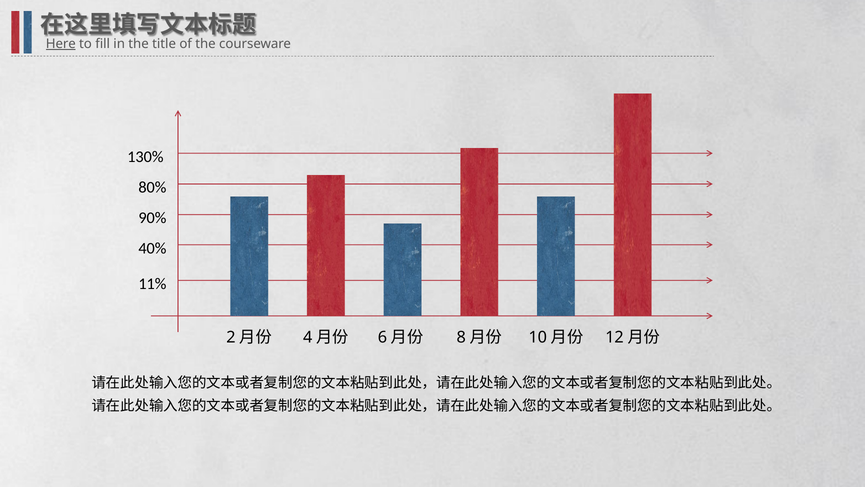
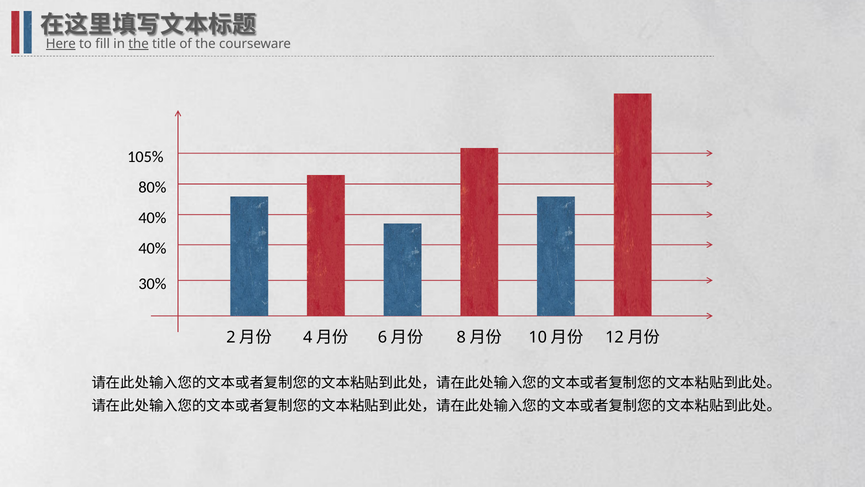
the underline: none -> present (139, 44)
130%: 130% -> 105% (145, 157)
90%: 90% -> 40% (152, 218)
11%: 11% -> 30% (152, 284)
